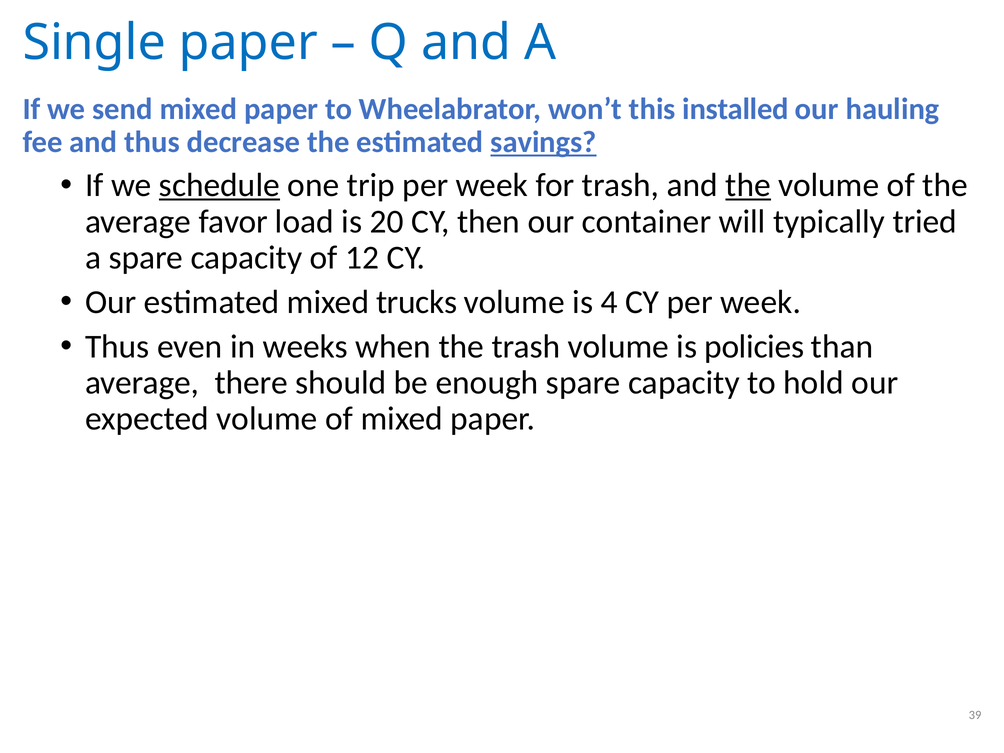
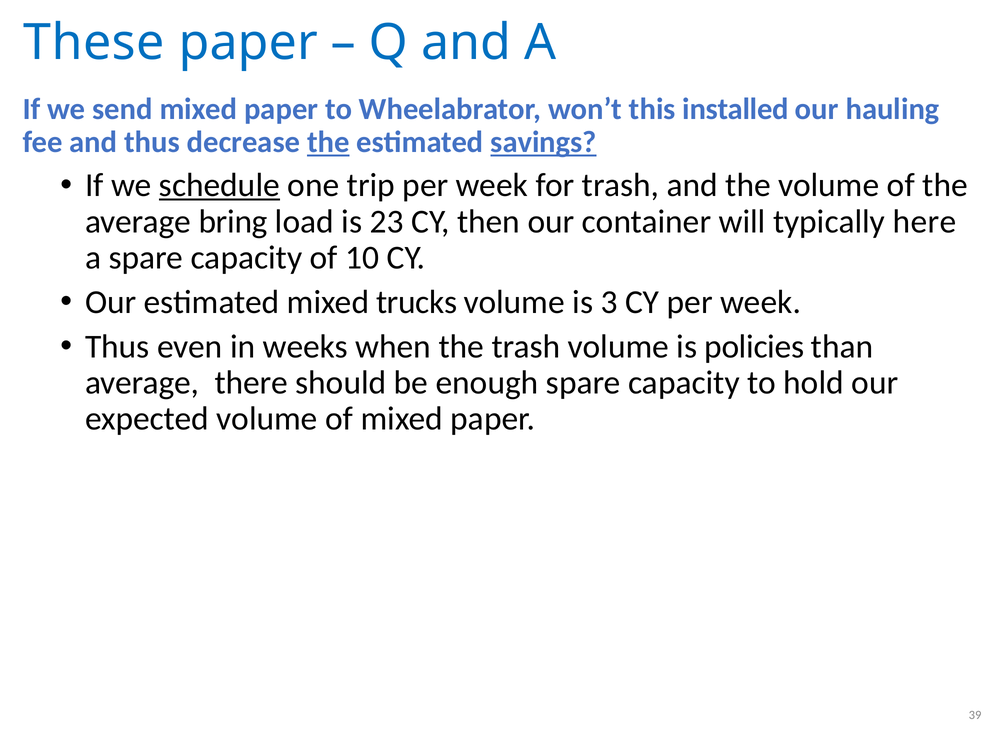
Single: Single -> These (94, 43)
the underline: none -> present (328, 142)
the underline: present -> none (748, 185)
favor: favor -> bring (233, 221)
20: 20 -> 23 (387, 221)
tried: tried -> here (925, 221)
12: 12 -> 10 (362, 258)
4: 4 -> 3 (609, 302)
